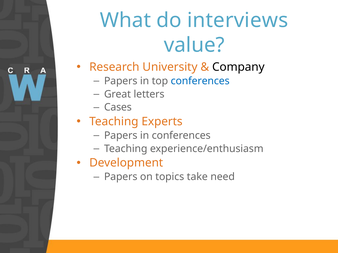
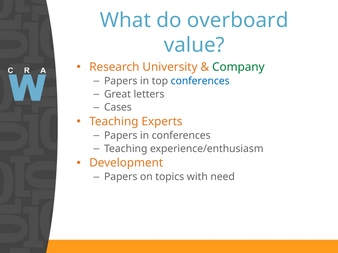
interviews: interviews -> overboard (238, 20)
Company colour: black -> green (238, 67)
take: take -> with (197, 177)
